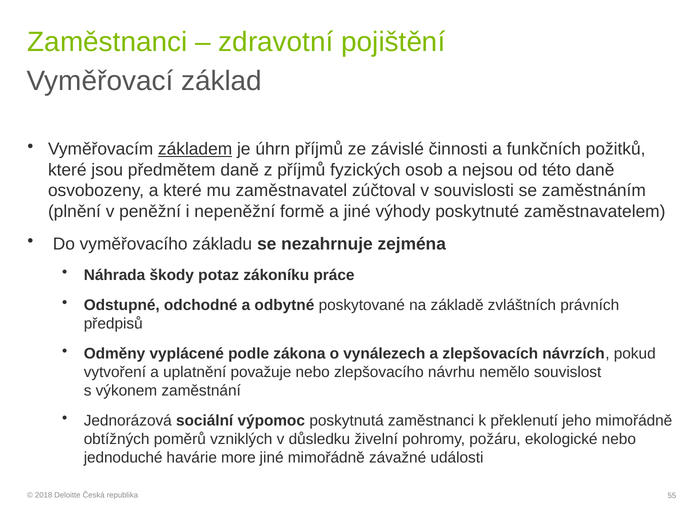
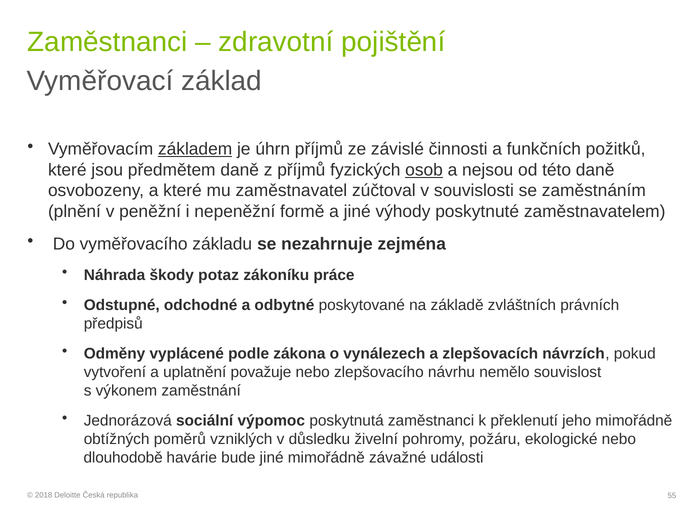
osob underline: none -> present (424, 170)
jednoduché: jednoduché -> dlouhodobě (123, 458)
more: more -> bude (238, 458)
